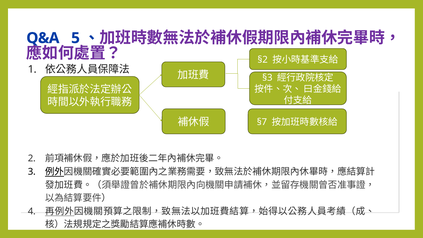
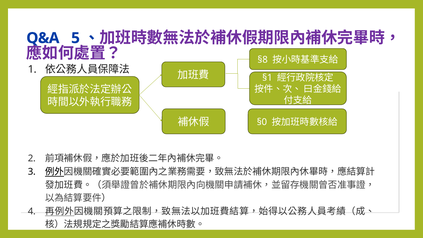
§2: §2 -> §8 (263, 60)
§3: §3 -> §1 (267, 78)
§7: §7 -> §0 (262, 122)
